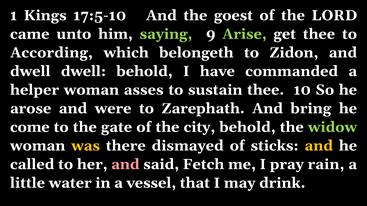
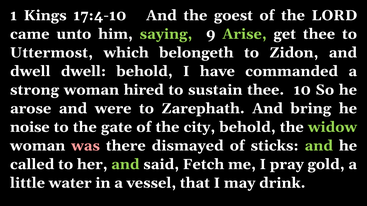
17:5-10: 17:5-10 -> 17:4-10 (100, 15)
According: According -> Uttermost (52, 53)
helper: helper -> strong (35, 90)
asses: asses -> hired (144, 90)
come: come -> noise (30, 127)
was colour: yellow -> pink (86, 146)
and colour: yellow -> light green (319, 146)
and colour: pink -> light green (125, 165)
rain: rain -> gold (326, 165)
